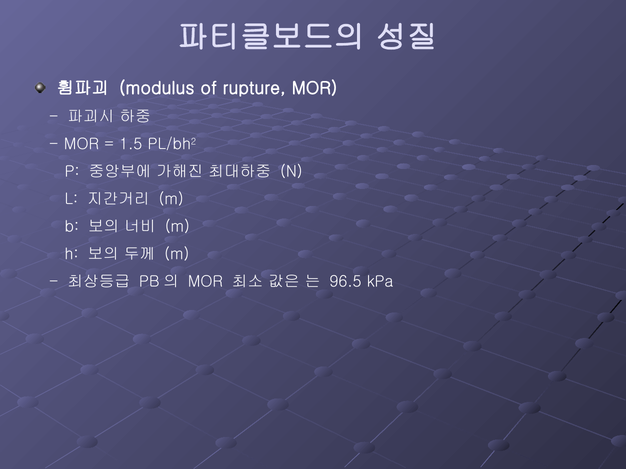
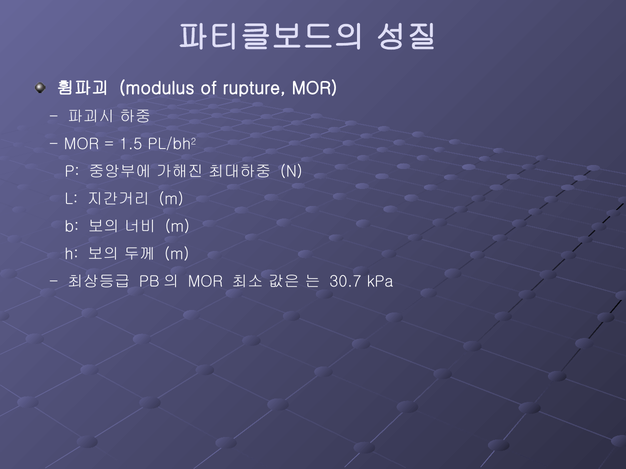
96.5: 96.5 -> 30.7 (346, 282)
